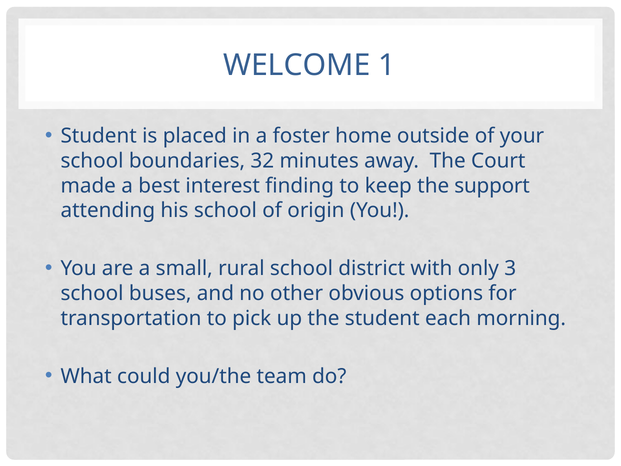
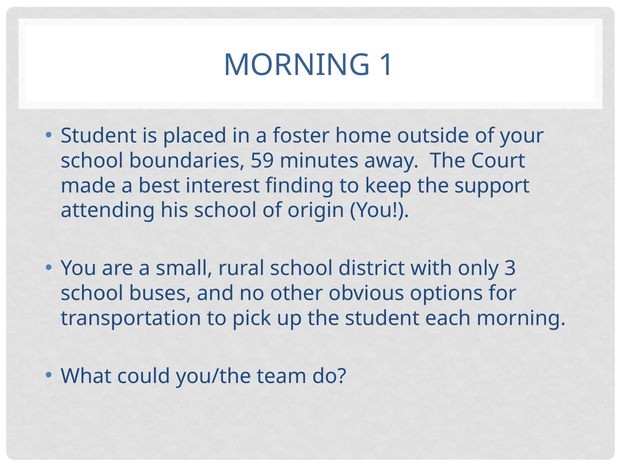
WELCOME: WELCOME -> MORNING (297, 65)
32: 32 -> 59 (262, 161)
